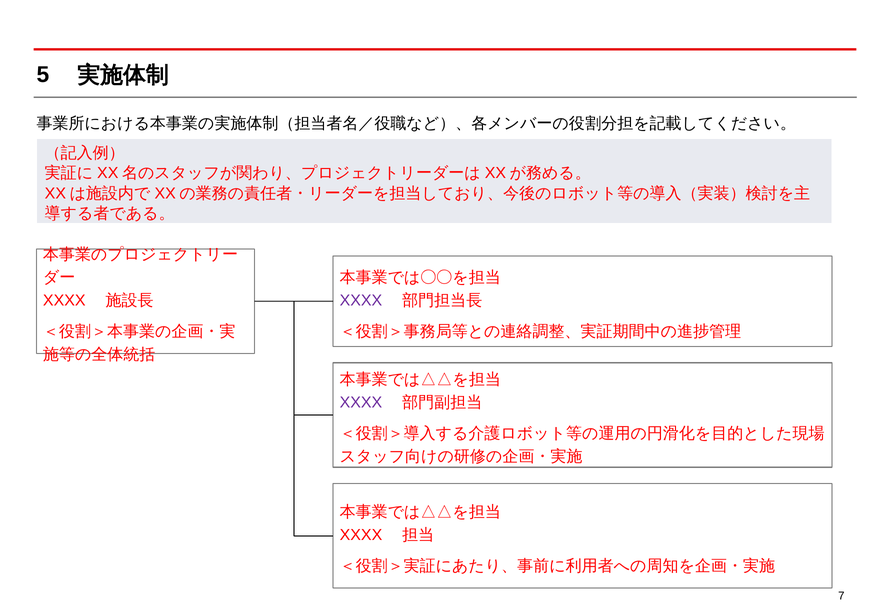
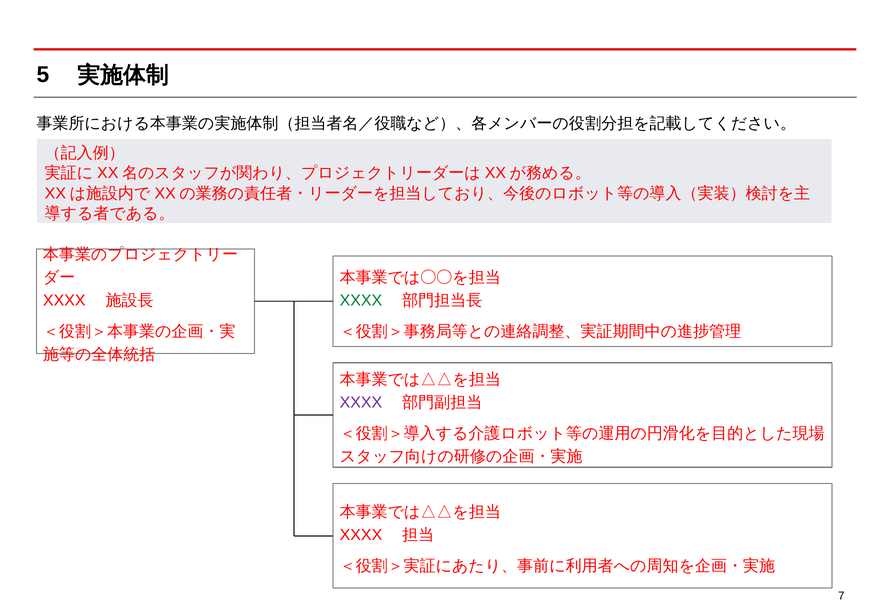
XXXX colour: purple -> green (361, 300)
